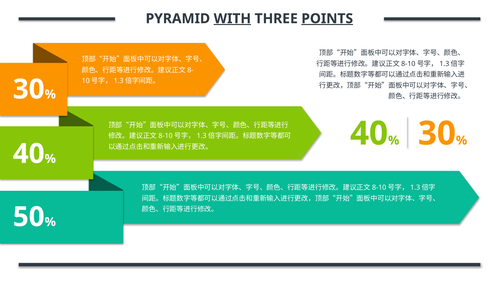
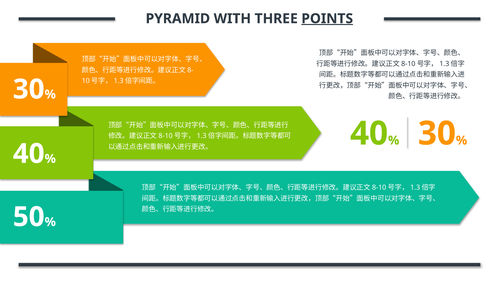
WITH underline: present -> none (232, 19)
